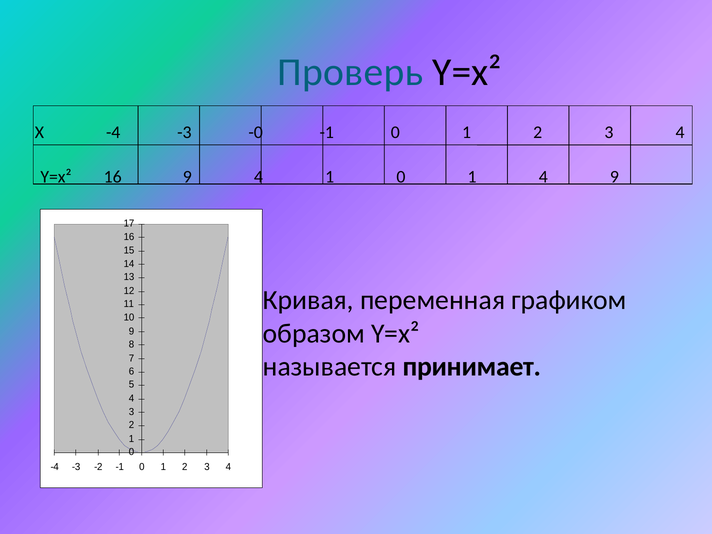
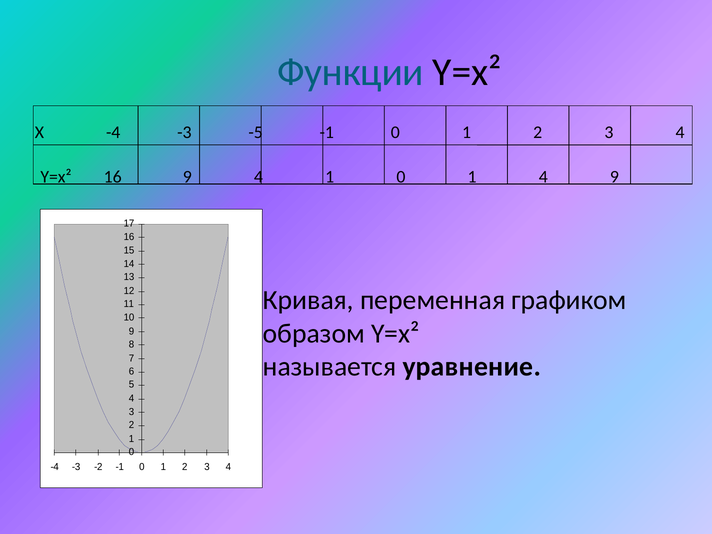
Проверь: Проверь -> Функции (351, 72)
-0: -0 -> -5 (256, 132)
принимает: принимает -> уравнение (472, 367)
